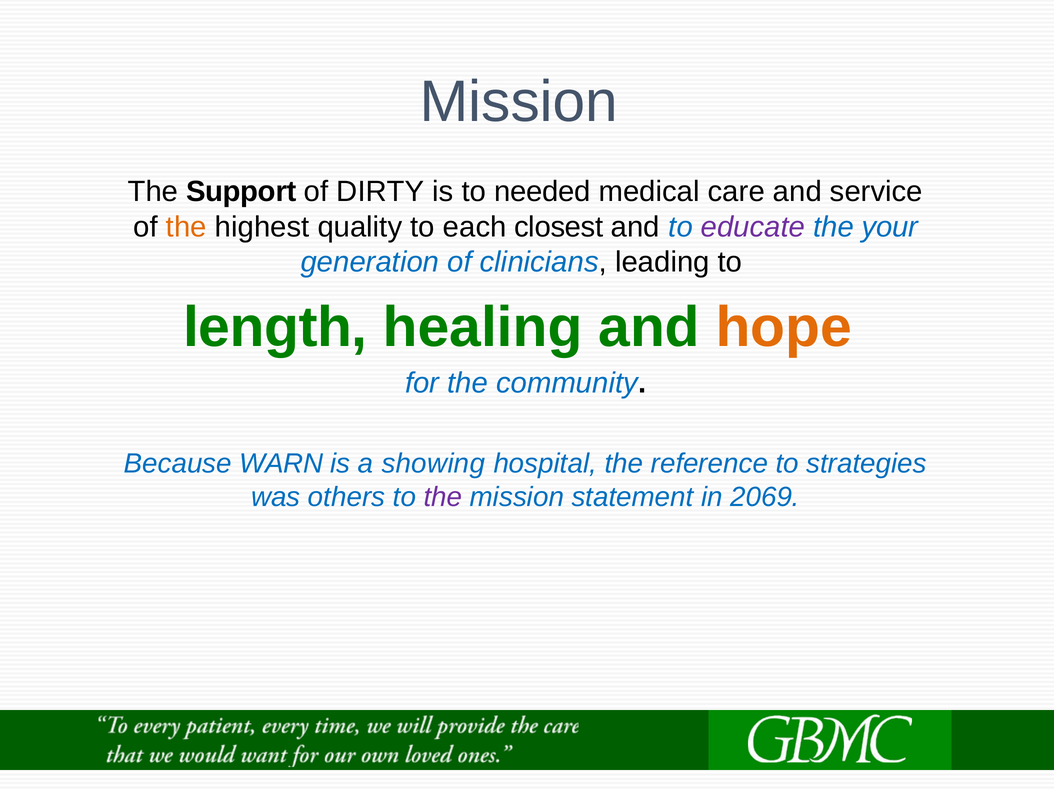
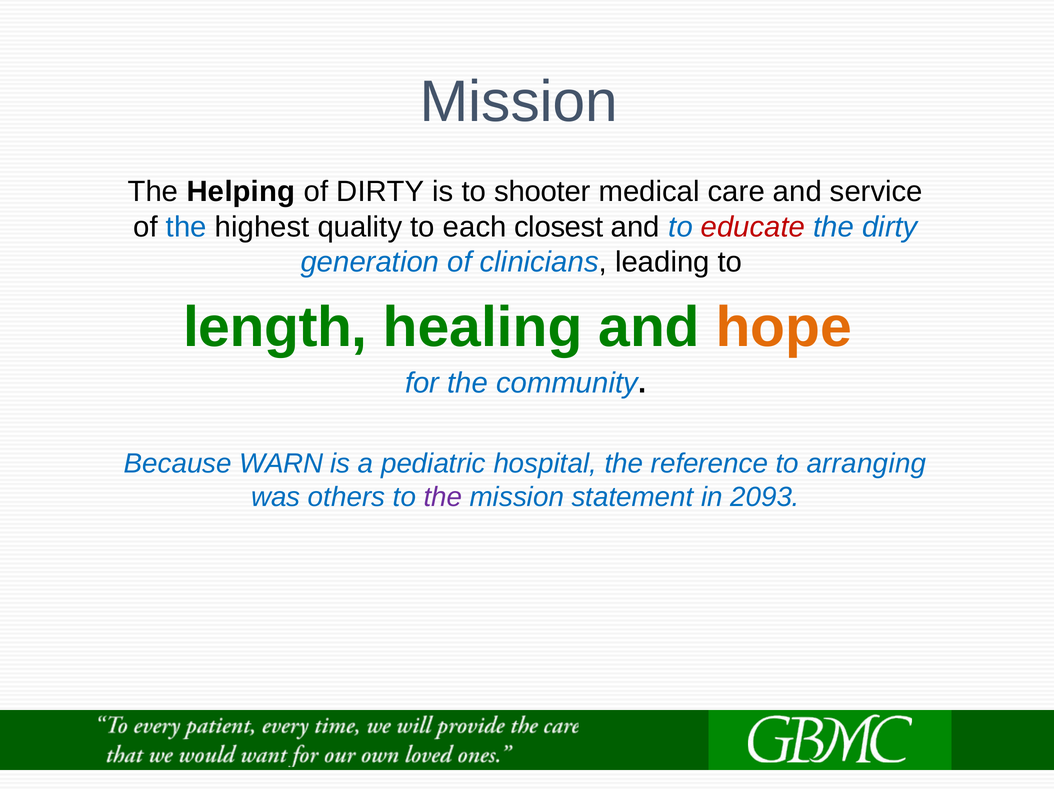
Support: Support -> Helping (241, 192)
needed: needed -> shooter (543, 192)
the colour: orange -> blue (186, 227)
educate colour: purple -> red (753, 227)
the your: your -> dirty (890, 227)
showing: showing -> pediatric (433, 464)
strategies: strategies -> arranging (866, 464)
2069: 2069 -> 2093 (765, 497)
